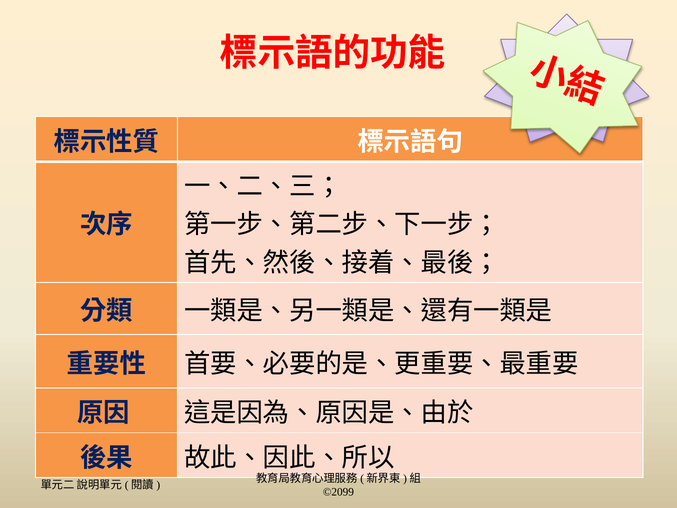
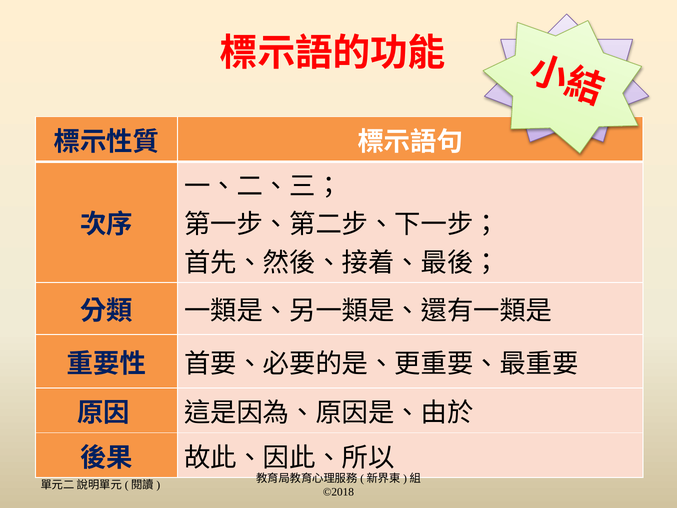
©2099: ©2099 -> ©2018 (338, 492)
